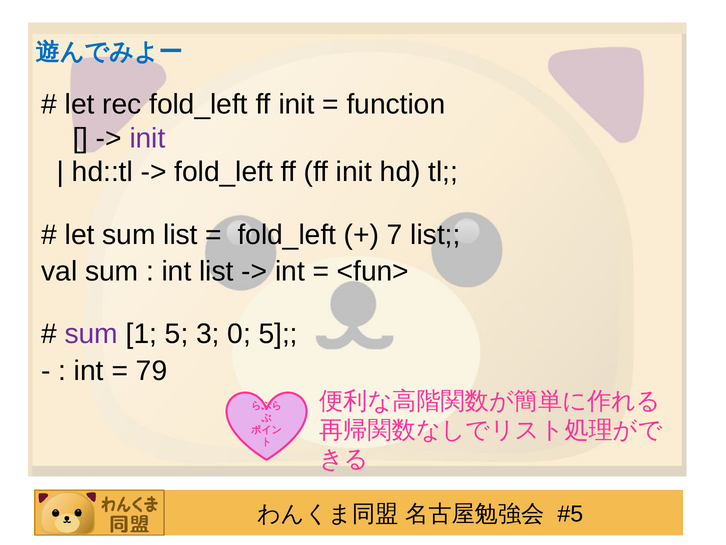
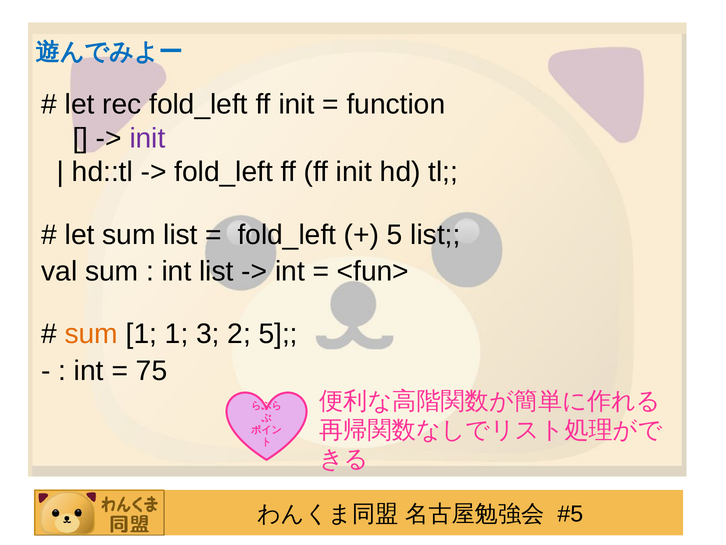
7: 7 -> 5 (395, 234)
sum colour: purple -> orange (91, 334)
1 5: 5 -> 1 (177, 334)
0: 0 -> 2 (239, 334)
79: 79 -> 75 (152, 371)
